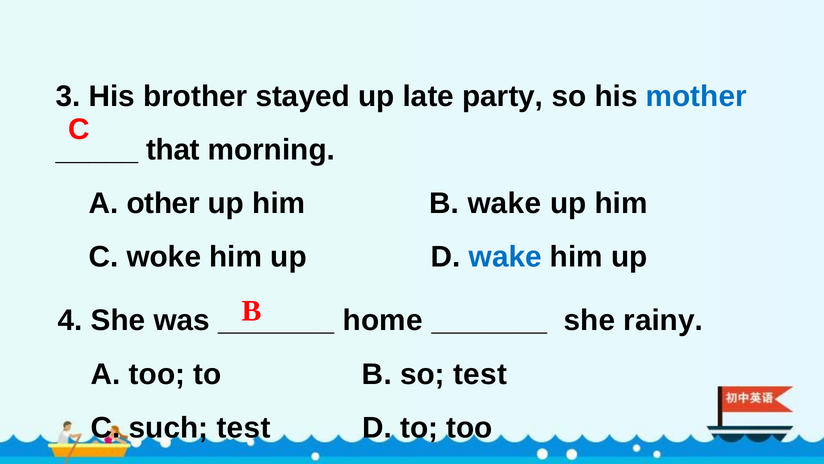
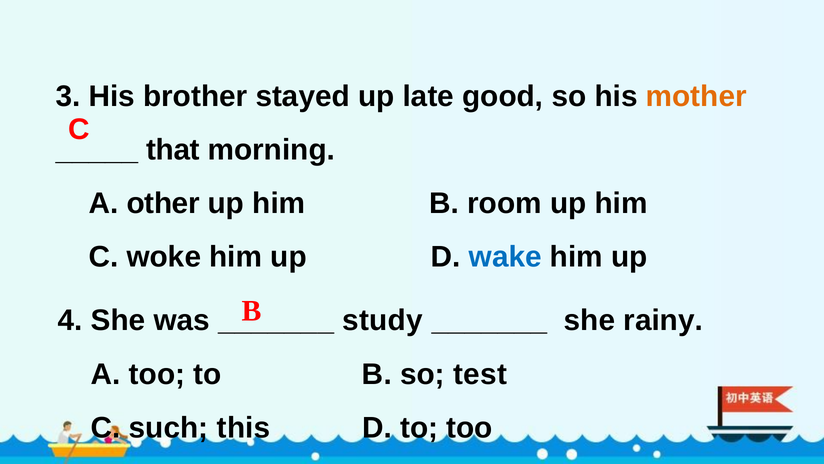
party: party -> good (503, 96)
mother colour: blue -> orange (696, 96)
B wake: wake -> room (505, 203)
home: home -> study (383, 320)
such test: test -> this (244, 427)
